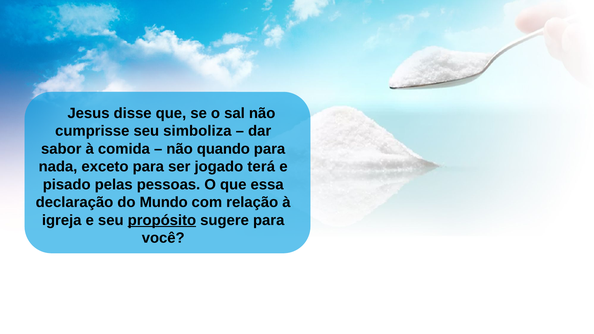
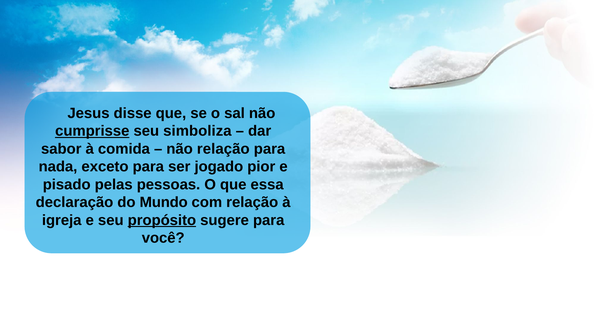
cumprisse underline: none -> present (92, 131)
não quando: quando -> relação (223, 149)
terá: terá -> pior (261, 167)
